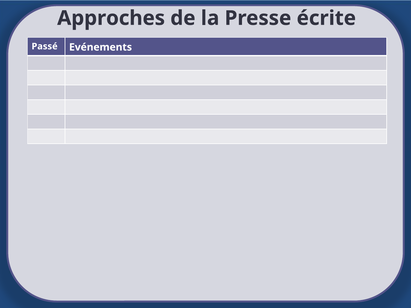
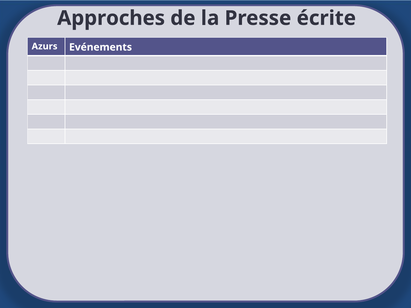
Passé: Passé -> Azurs (45, 46)
